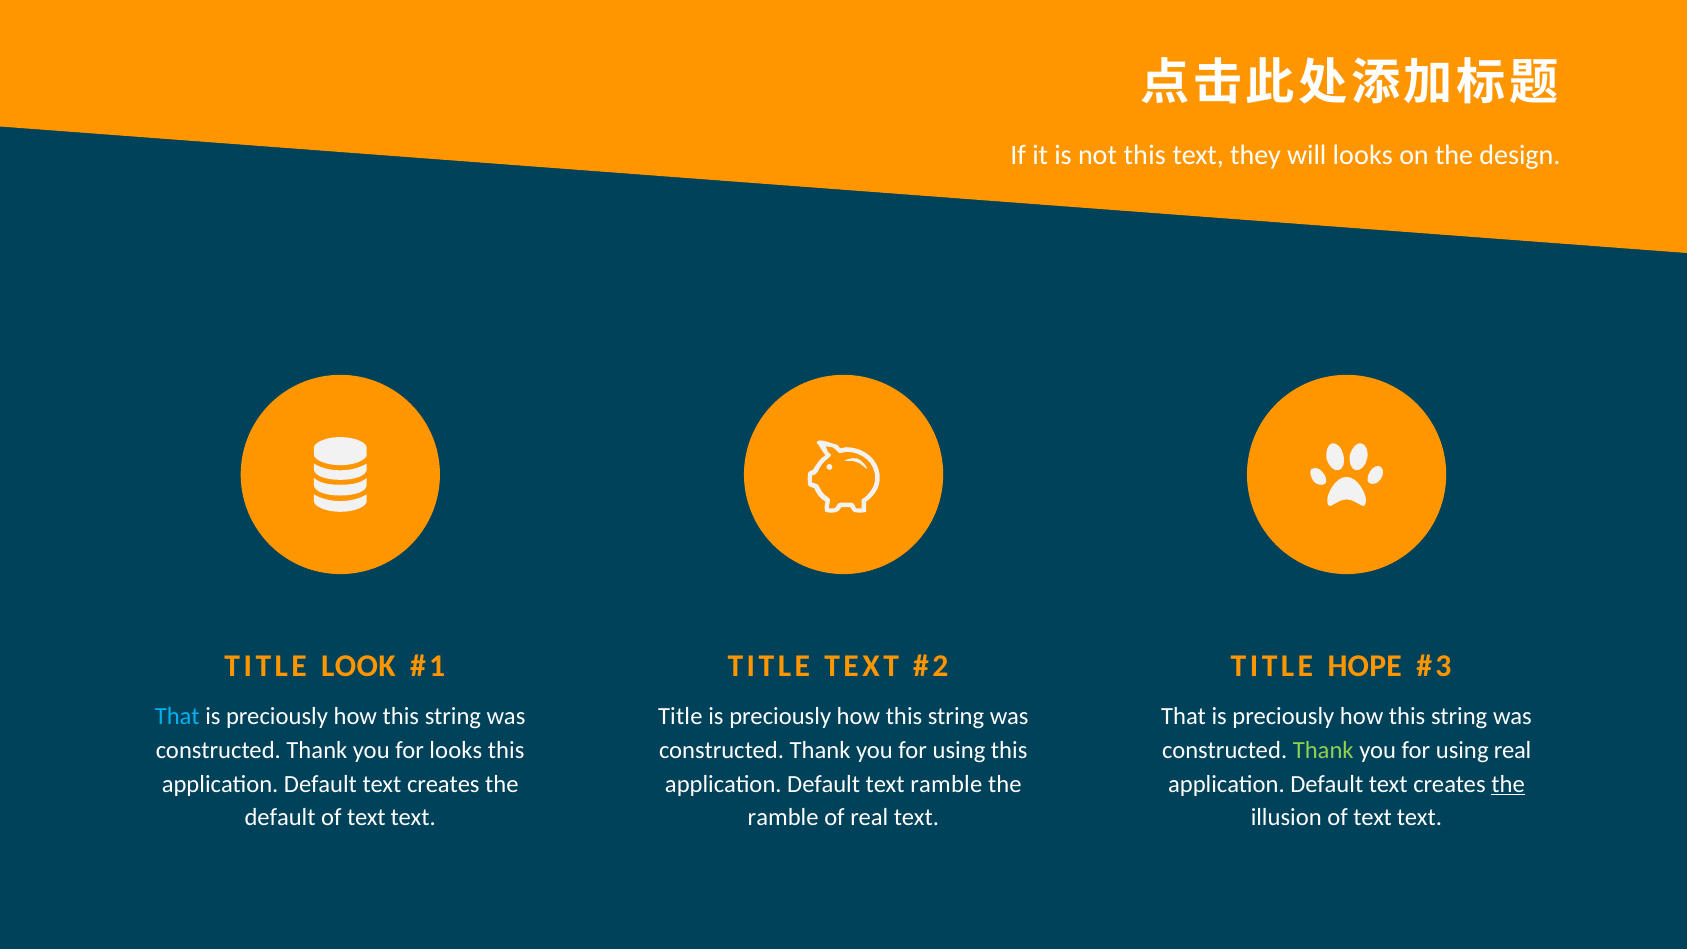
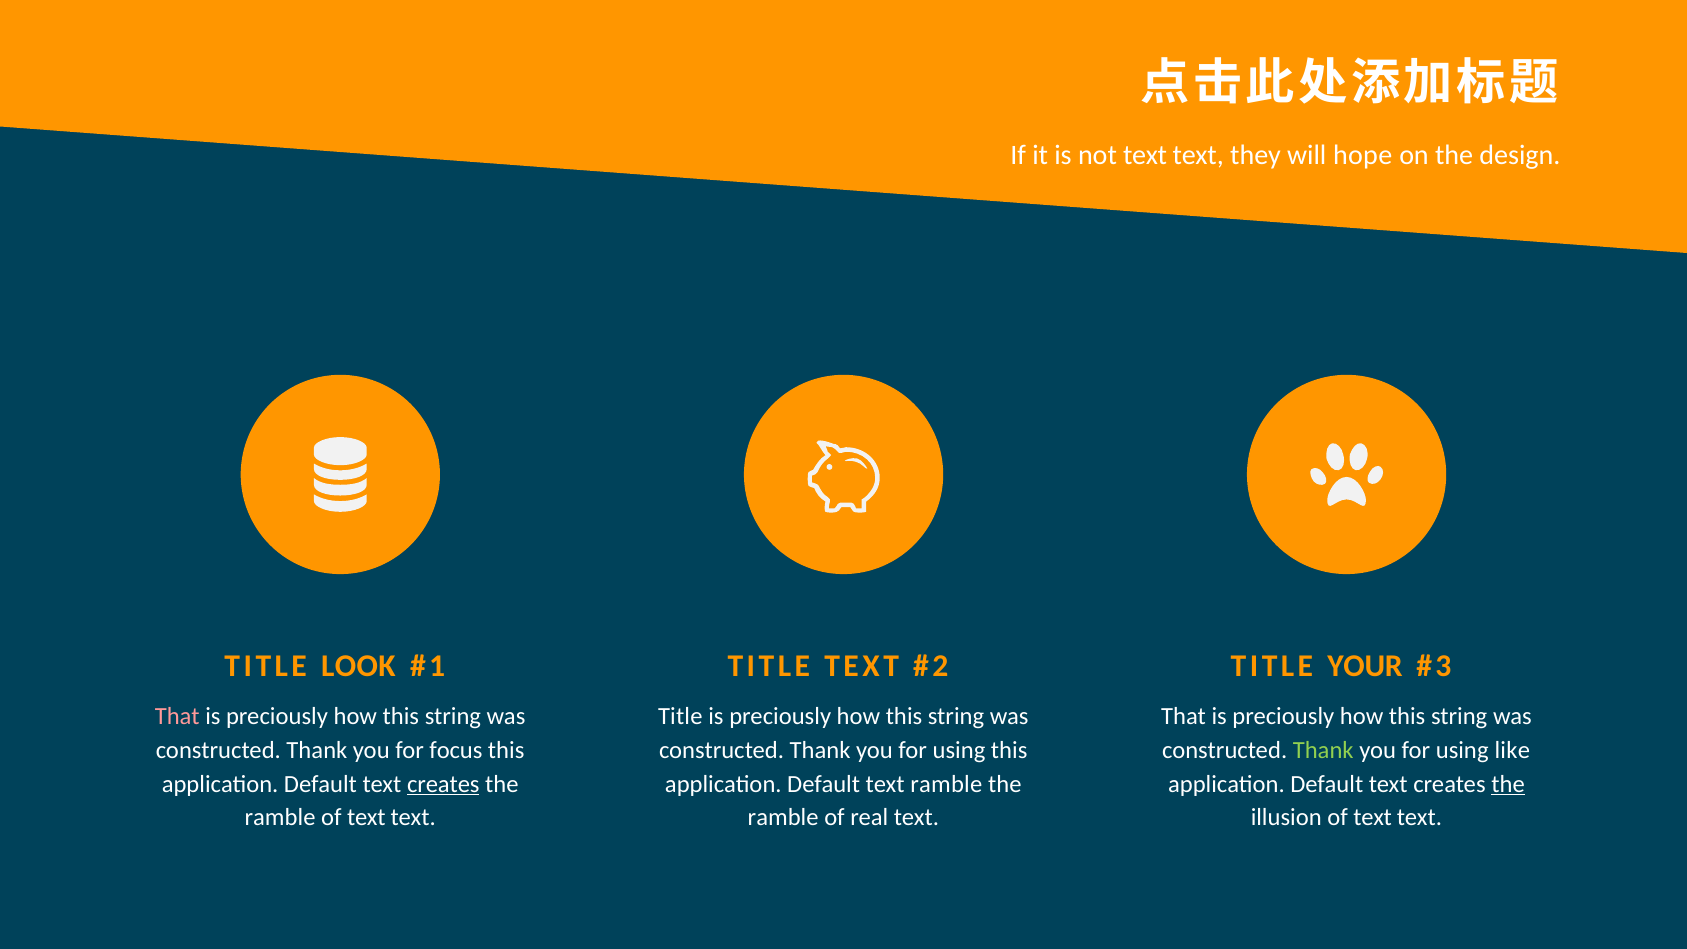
not this: this -> text (1145, 155)
will looks: looks -> hope (1363, 155)
HOPE: HOPE -> YOUR (1365, 666)
That colour: light blue -> pink (177, 717)
for looks: looks -> focus (456, 750)
using real: real -> like (1512, 750)
creates underline: none -> present (443, 784)
default: default -> ramble (280, 818)
